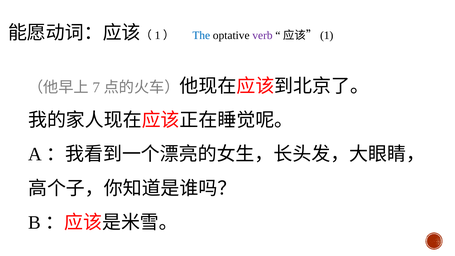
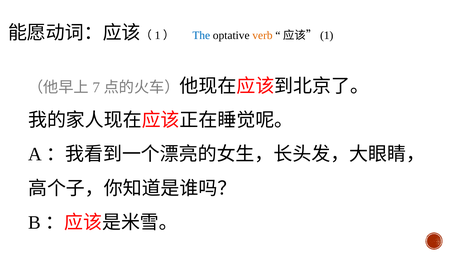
verb colour: purple -> orange (262, 35)
